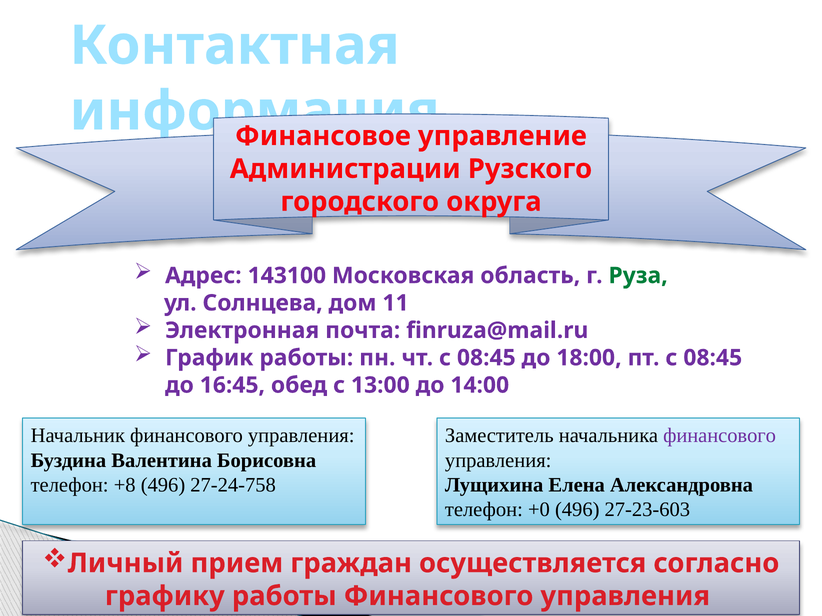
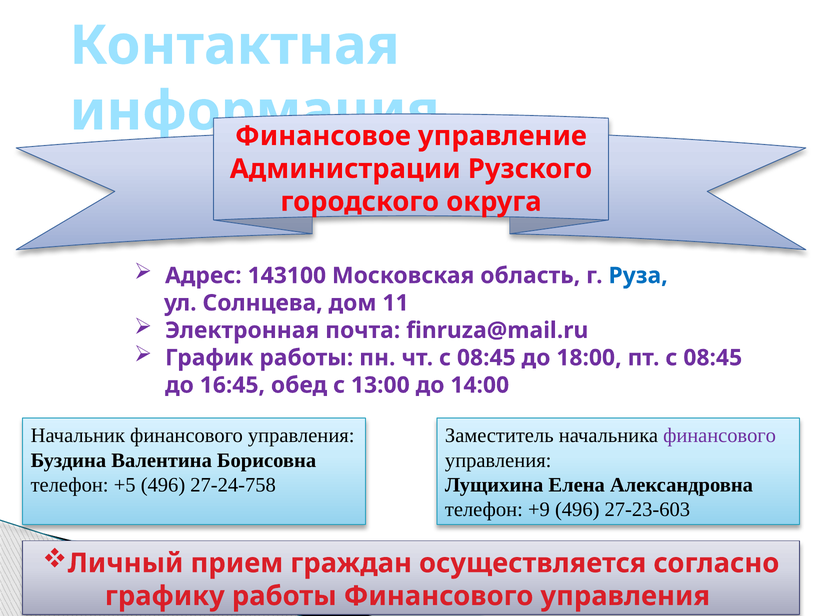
Руза colour: green -> blue (638, 276)
+8: +8 -> +5 (125, 485)
+0: +0 -> +9 (539, 510)
